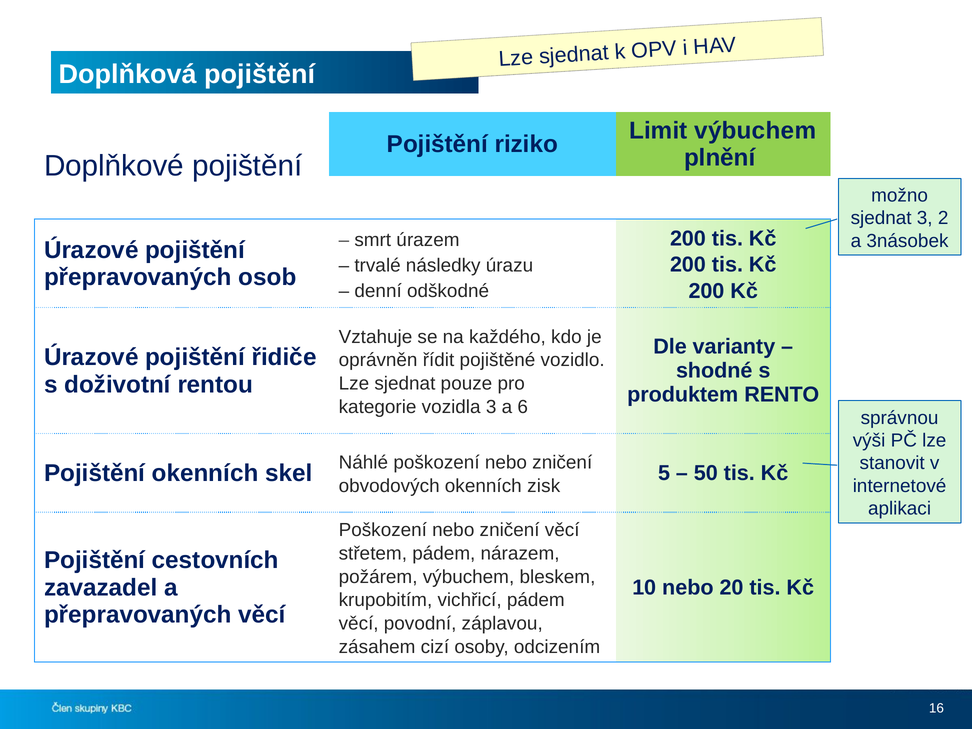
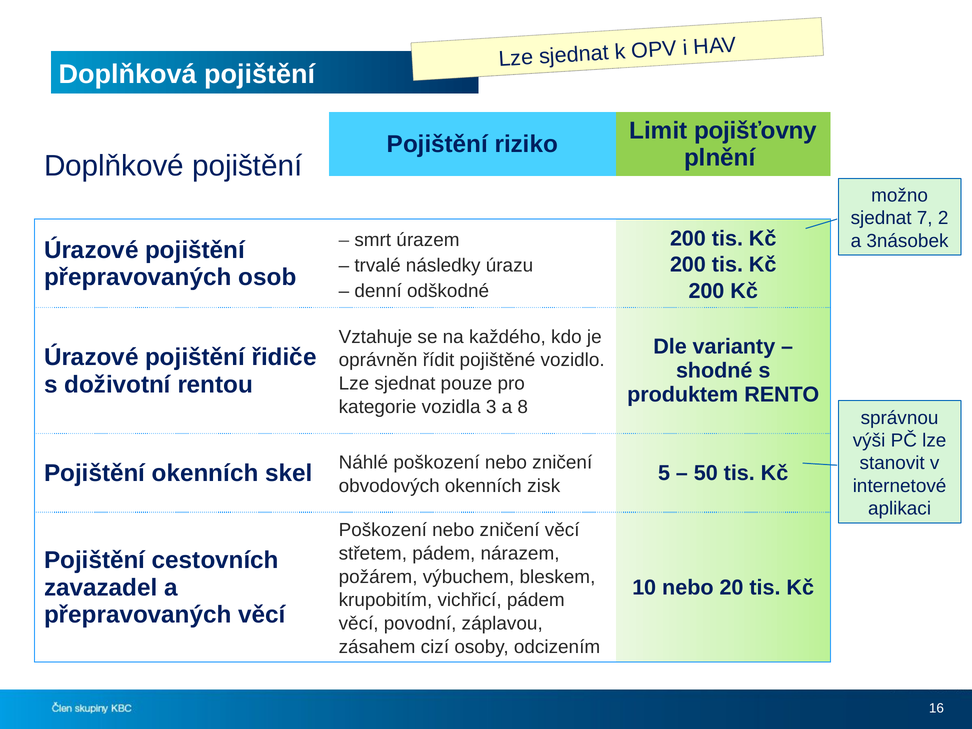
Limit výbuchem: výbuchem -> pojišťovny (755, 131)
sjednat 3: 3 -> 7 (925, 218)
6: 6 -> 8 (523, 407)
